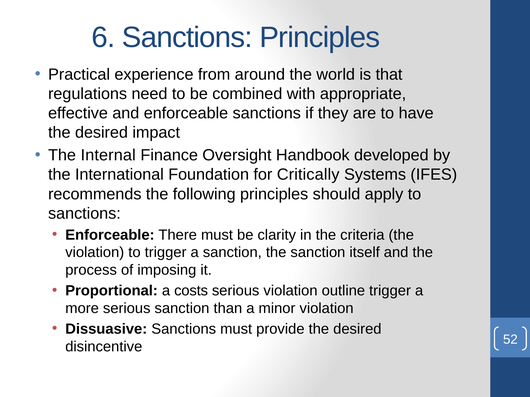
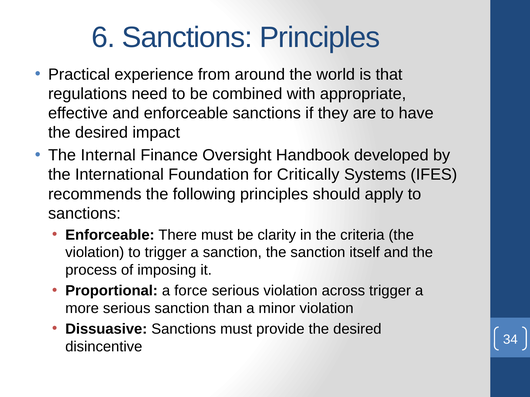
costs: costs -> force (191, 291)
outline: outline -> across (343, 291)
52: 52 -> 34 (510, 340)
